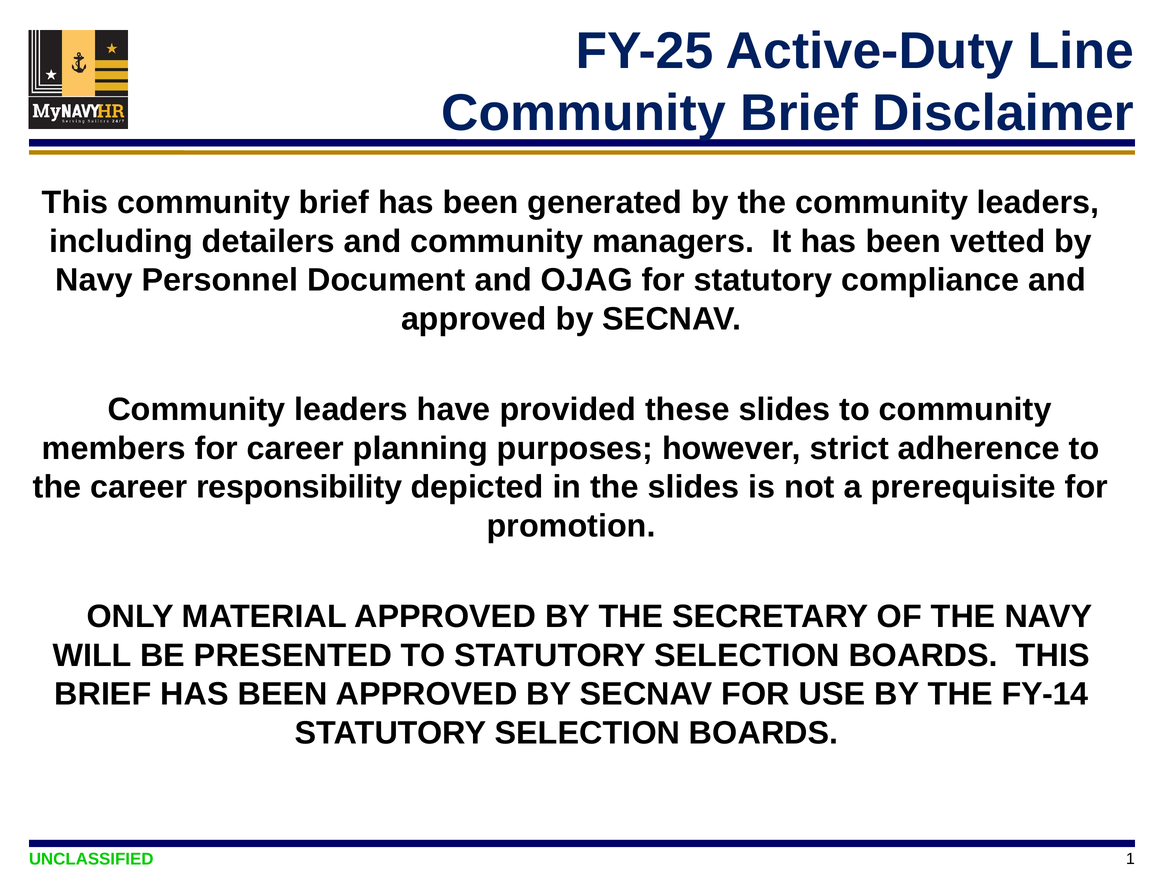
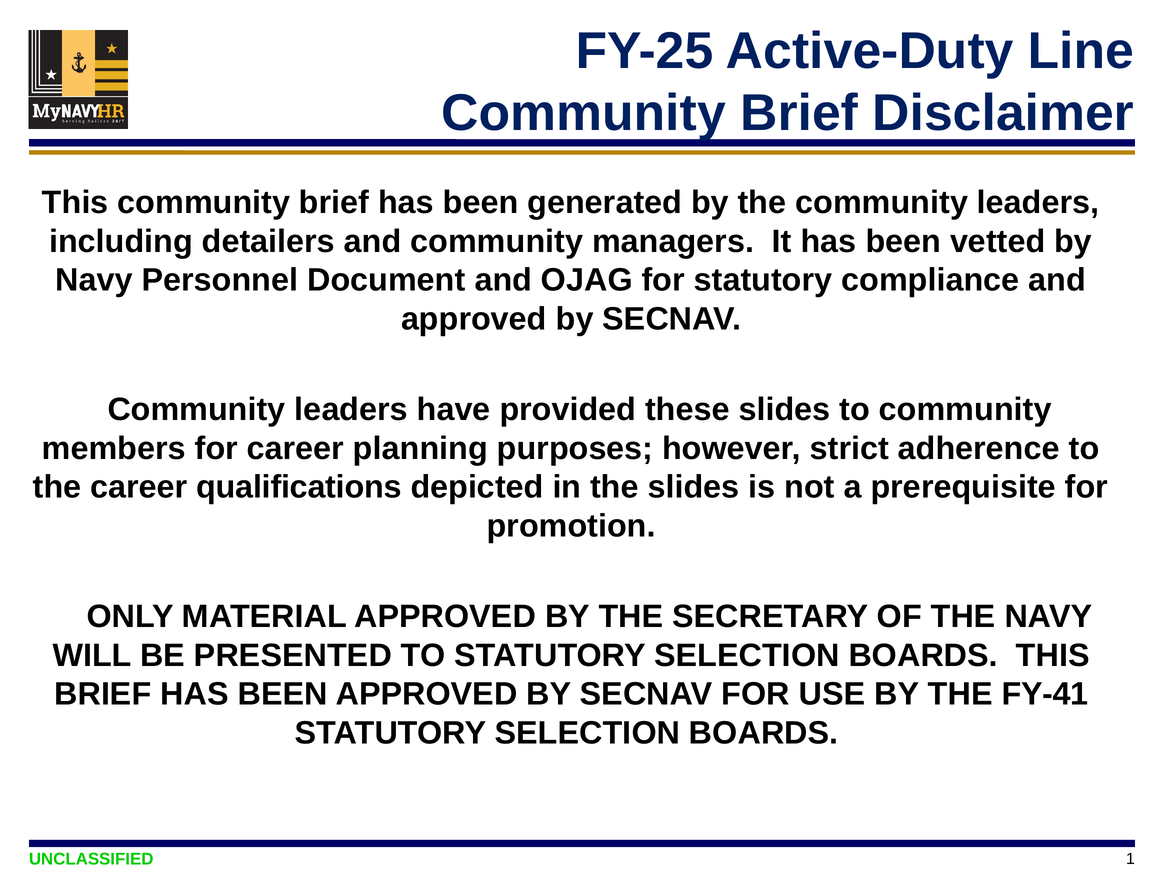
responsibility: responsibility -> qualifications (299, 487)
FY-14: FY-14 -> FY-41 (1045, 694)
